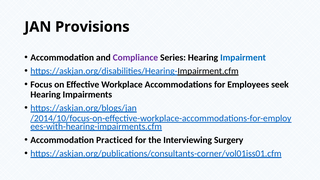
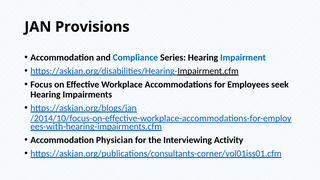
Compliance colour: purple -> blue (135, 58)
Practiced: Practiced -> Physician (114, 140)
Surgery: Surgery -> Activity (229, 140)
